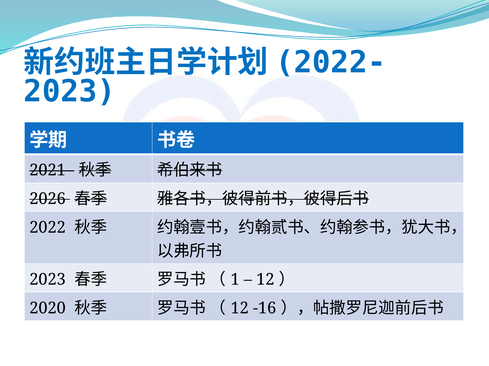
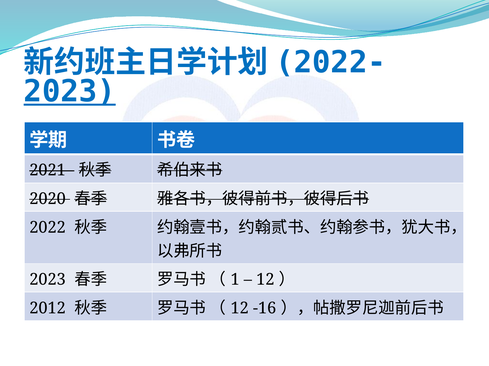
2023 underline: none -> present (70, 92)
2026: 2026 -> 2020 (48, 199)
2020: 2020 -> 2012 (48, 309)
